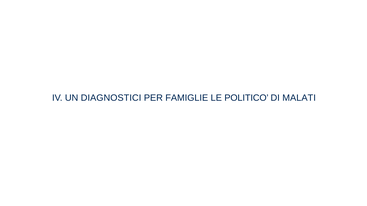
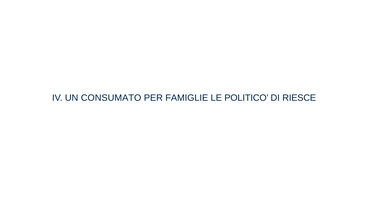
DIAGNOSTICI: DIAGNOSTICI -> CONSUMATO (111, 98)
MALATI: MALATI -> RIESCE (299, 98)
